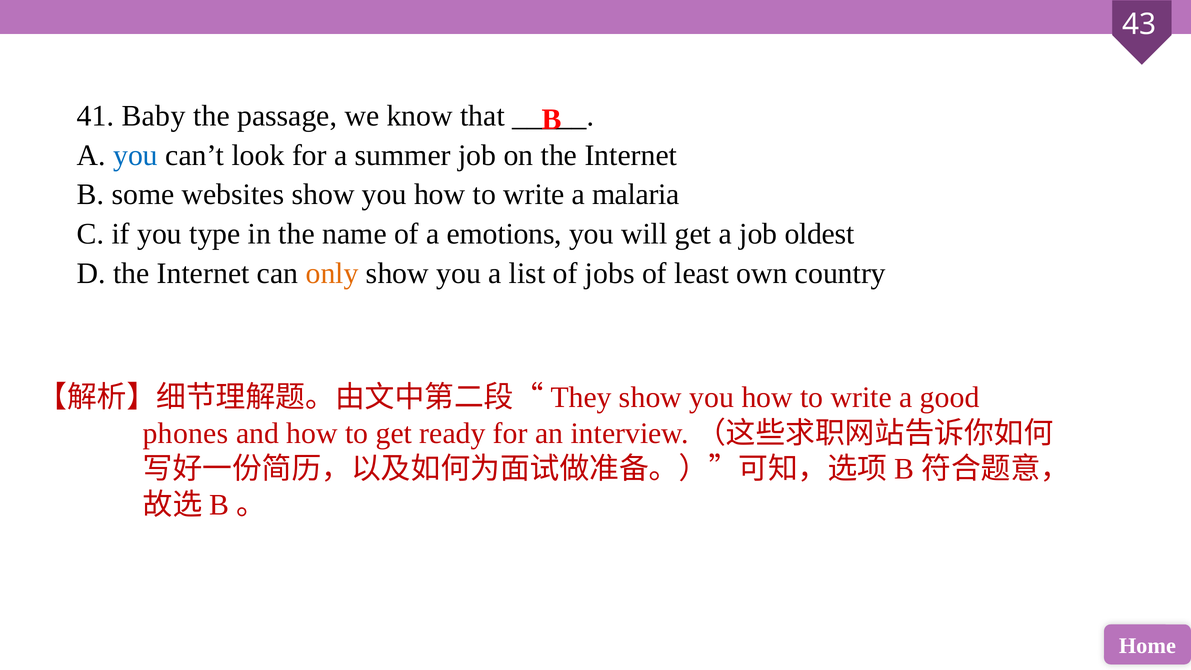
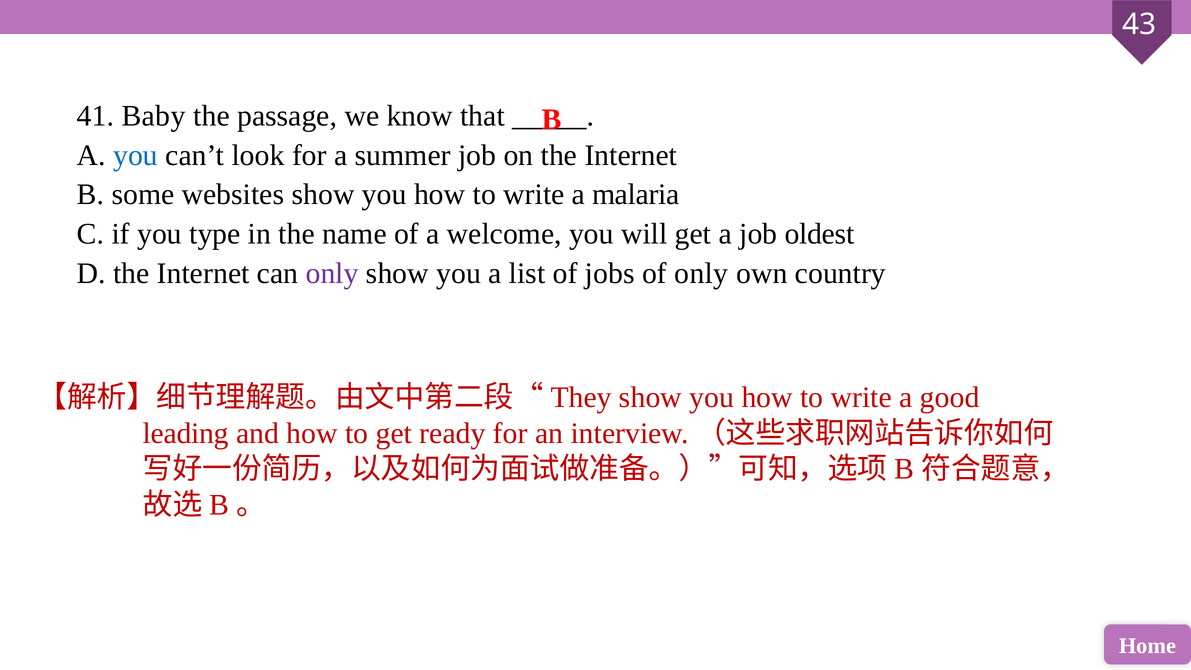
emotions: emotions -> welcome (504, 234)
only colour: orange -> purple (332, 273)
of least: least -> only (701, 273)
phones: phones -> leading (186, 433)
